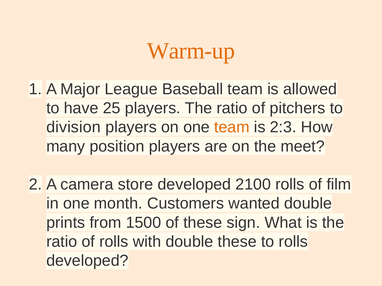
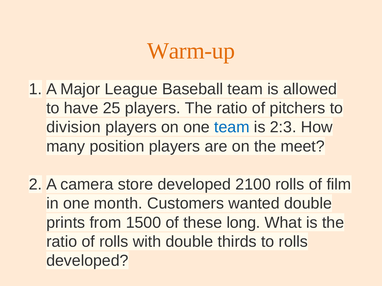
team colour: orange -> blue (232, 127)
sign: sign -> long (243, 223)
double these: these -> thirds (237, 242)
